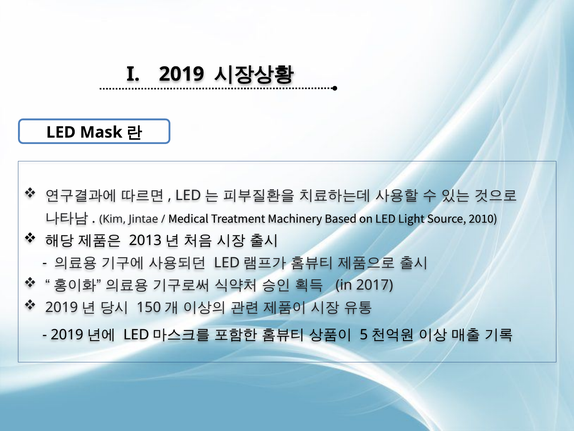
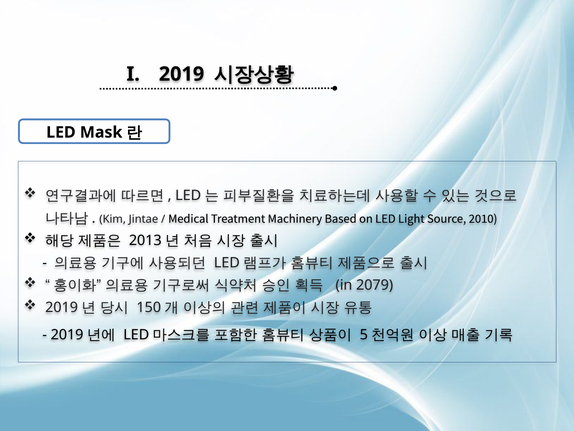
2017: 2017 -> 2079 (375, 285)
